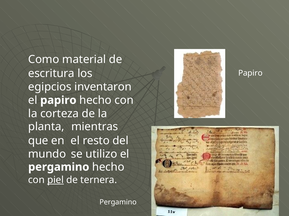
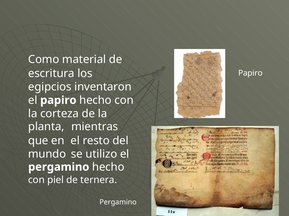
piel underline: present -> none (56, 181)
